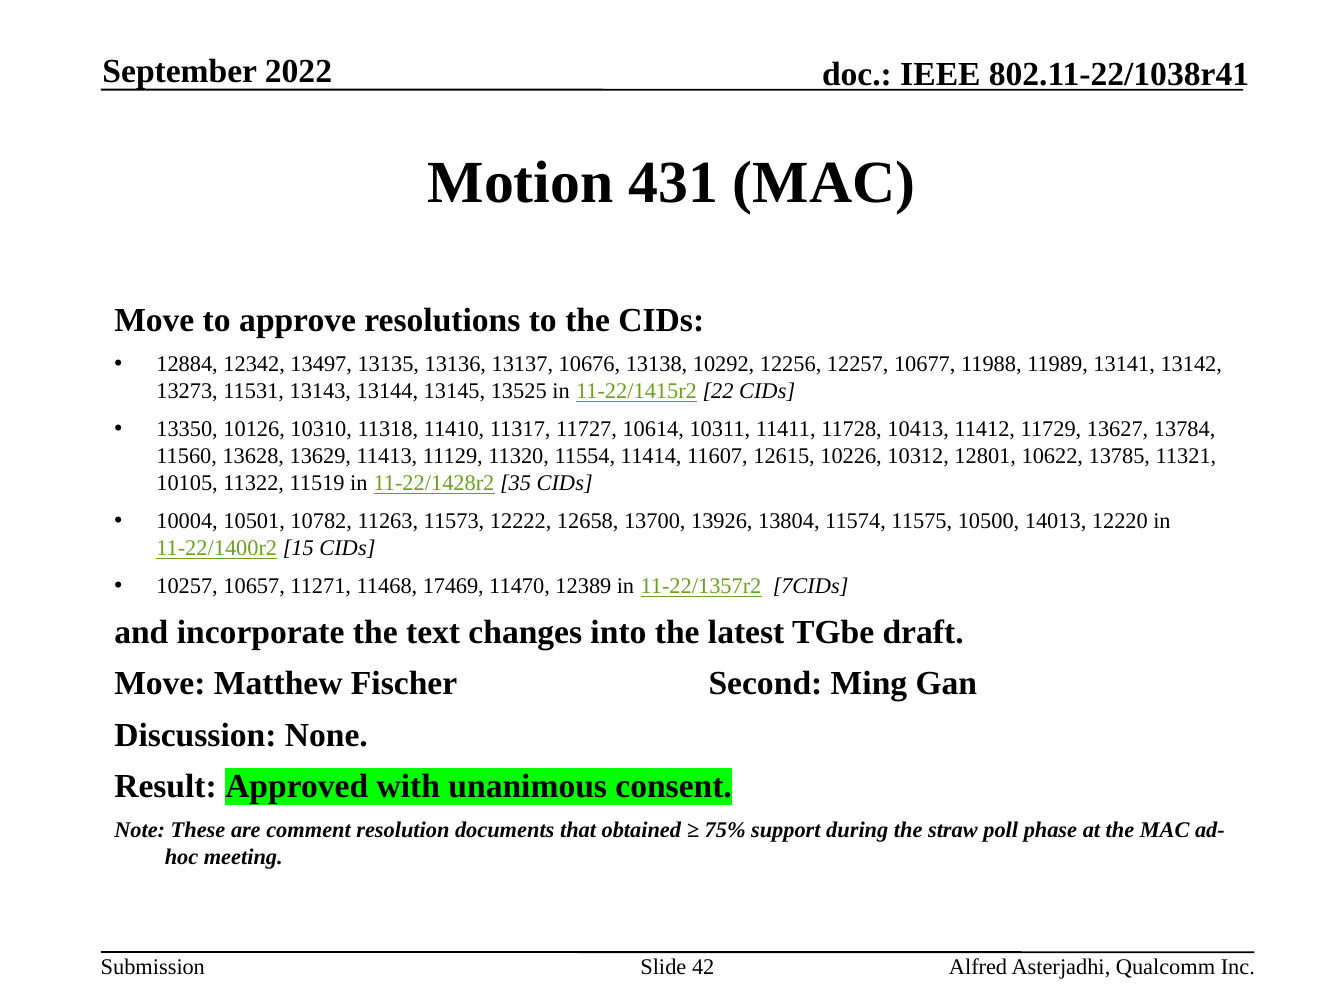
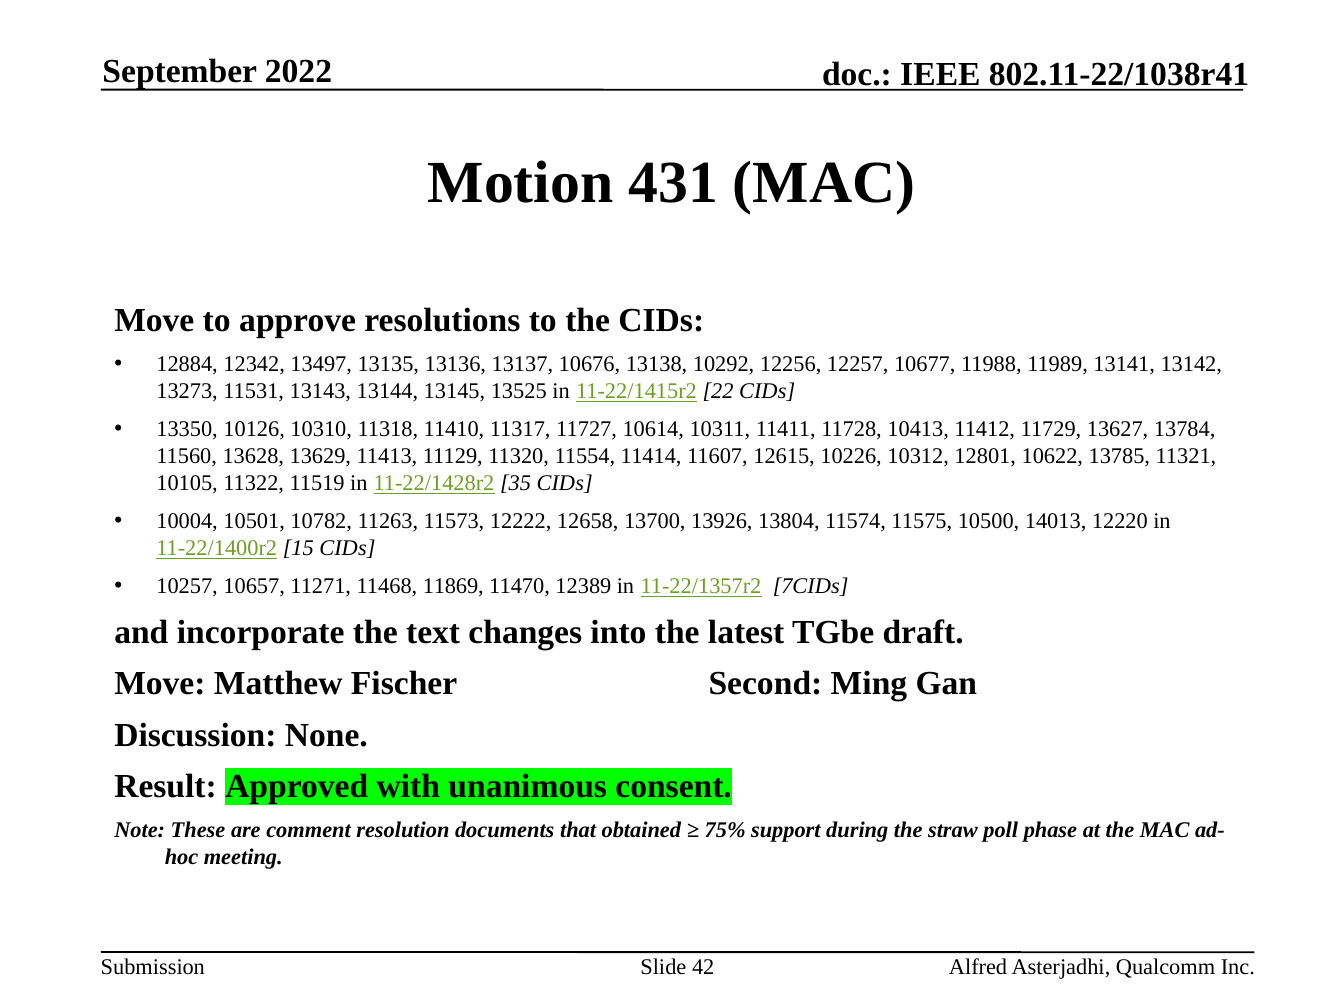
17469: 17469 -> 11869 (453, 586)
